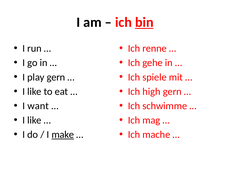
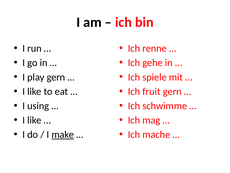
bin underline: present -> none (144, 22)
high: high -> fruit (151, 91)
want: want -> using (38, 106)
